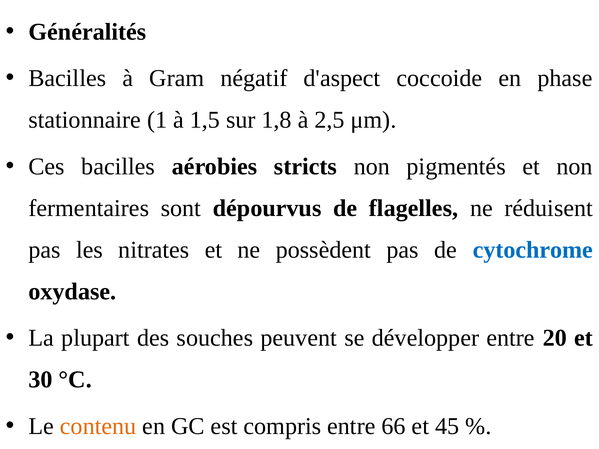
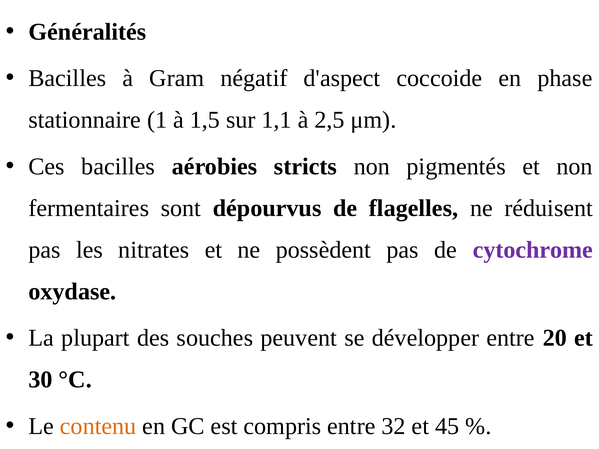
1,8: 1,8 -> 1,1 (277, 120)
cytochrome colour: blue -> purple (533, 250)
66: 66 -> 32 (394, 426)
